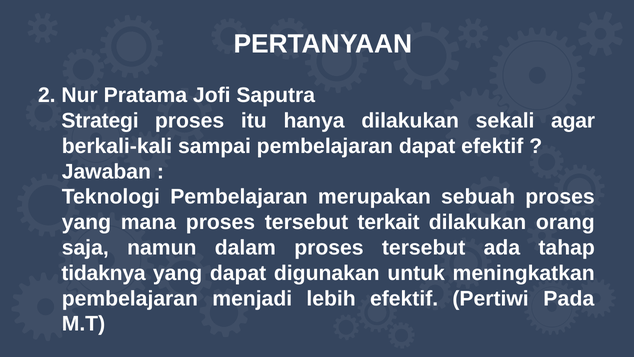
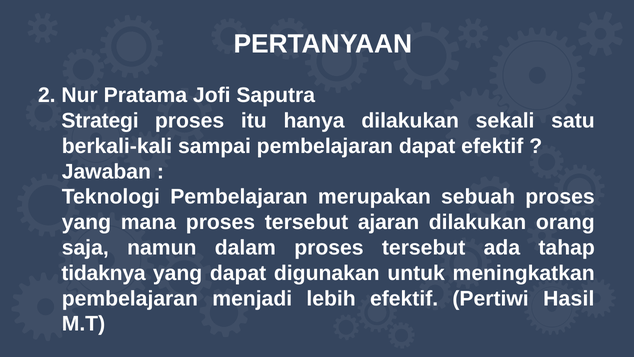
agar: agar -> satu (573, 121)
terkait: terkait -> ajaran (389, 222)
Pada: Pada -> Hasil (569, 298)
